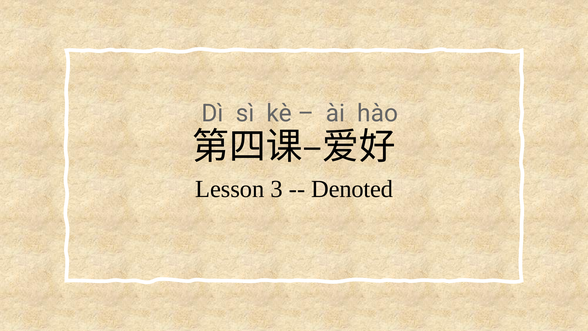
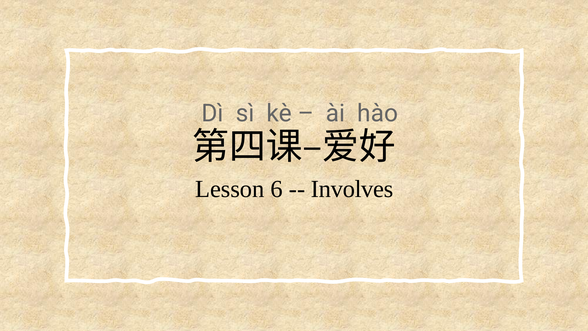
3: 3 -> 6 (277, 189)
Denoted: Denoted -> Involves (352, 189)
